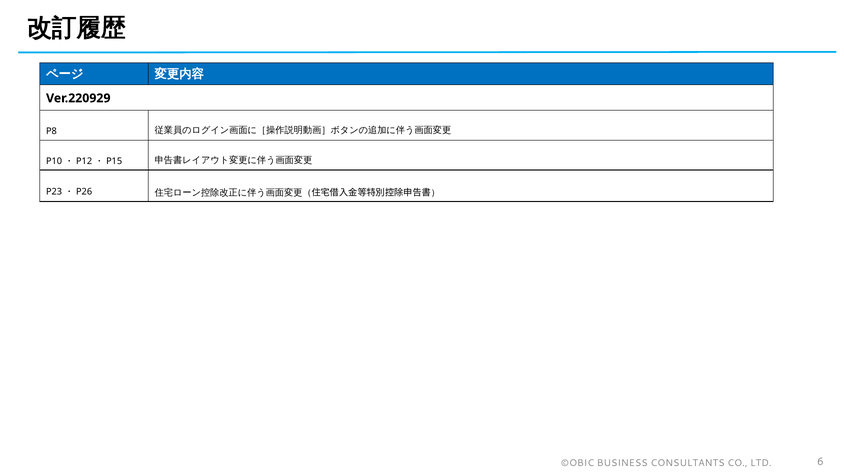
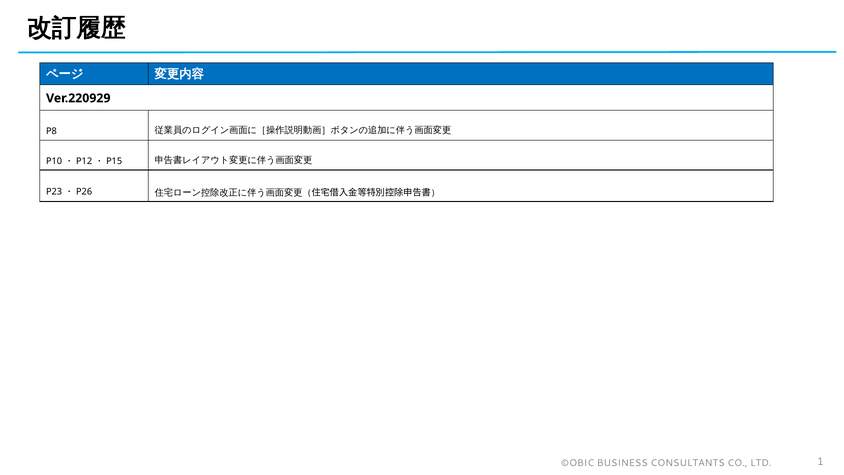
6: 6 -> 1 (820, 462)
